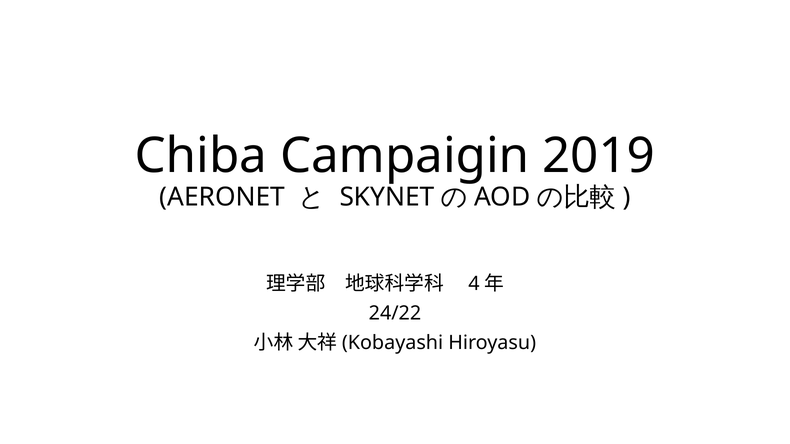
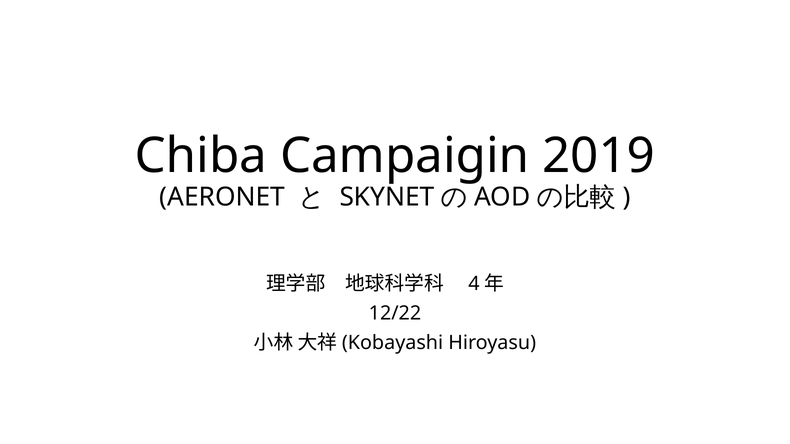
24/22: 24/22 -> 12/22 (395, 314)
